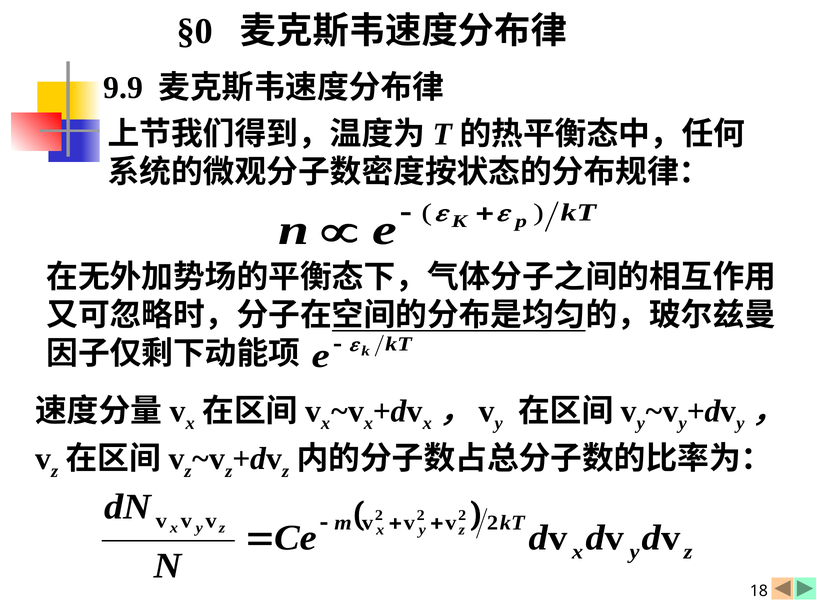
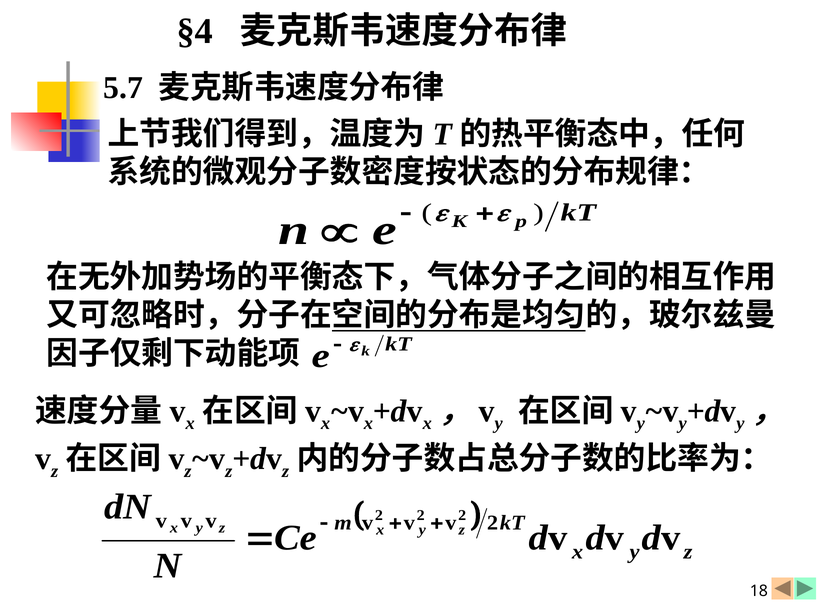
§0: §0 -> §4 (195, 31)
9.9: 9.9 -> 5.7 (123, 88)
